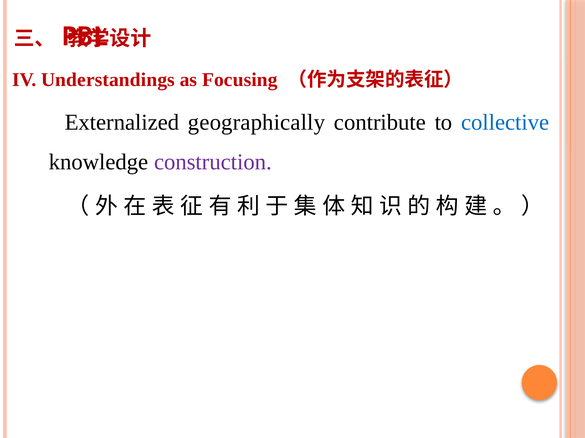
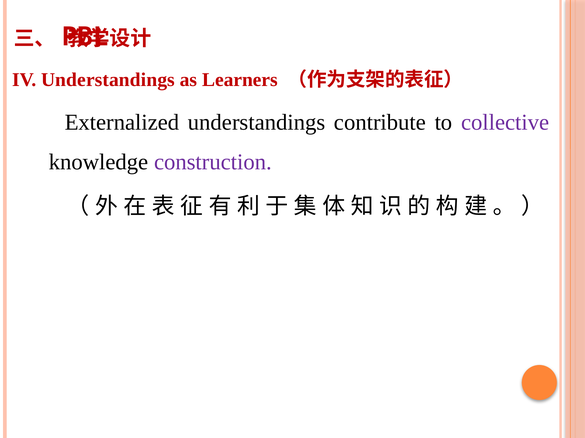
Focusing: Focusing -> Learners (240, 80)
Externalized geographically: geographically -> understandings (257, 123)
collective colour: blue -> purple (505, 123)
